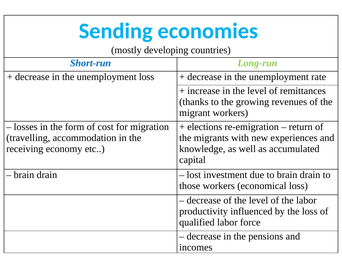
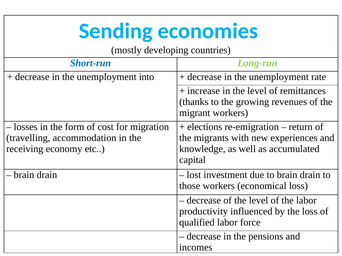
unemployment loss: loss -> into (147, 77)
